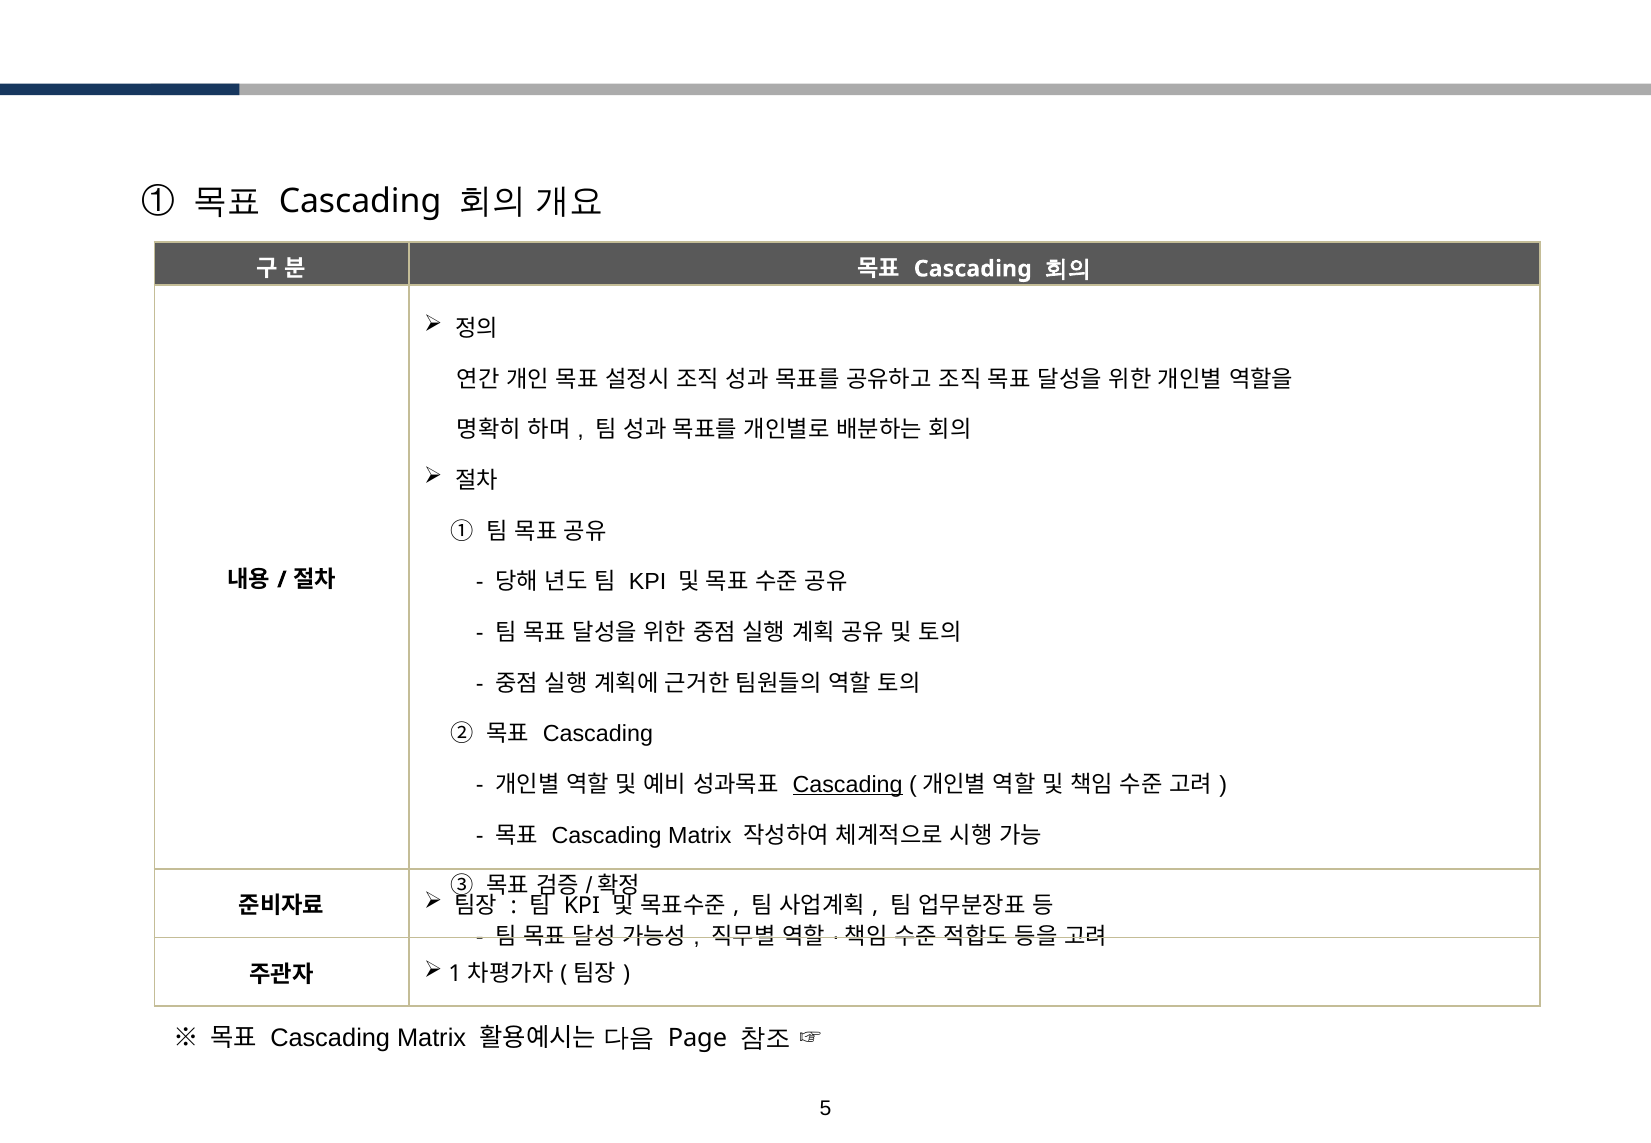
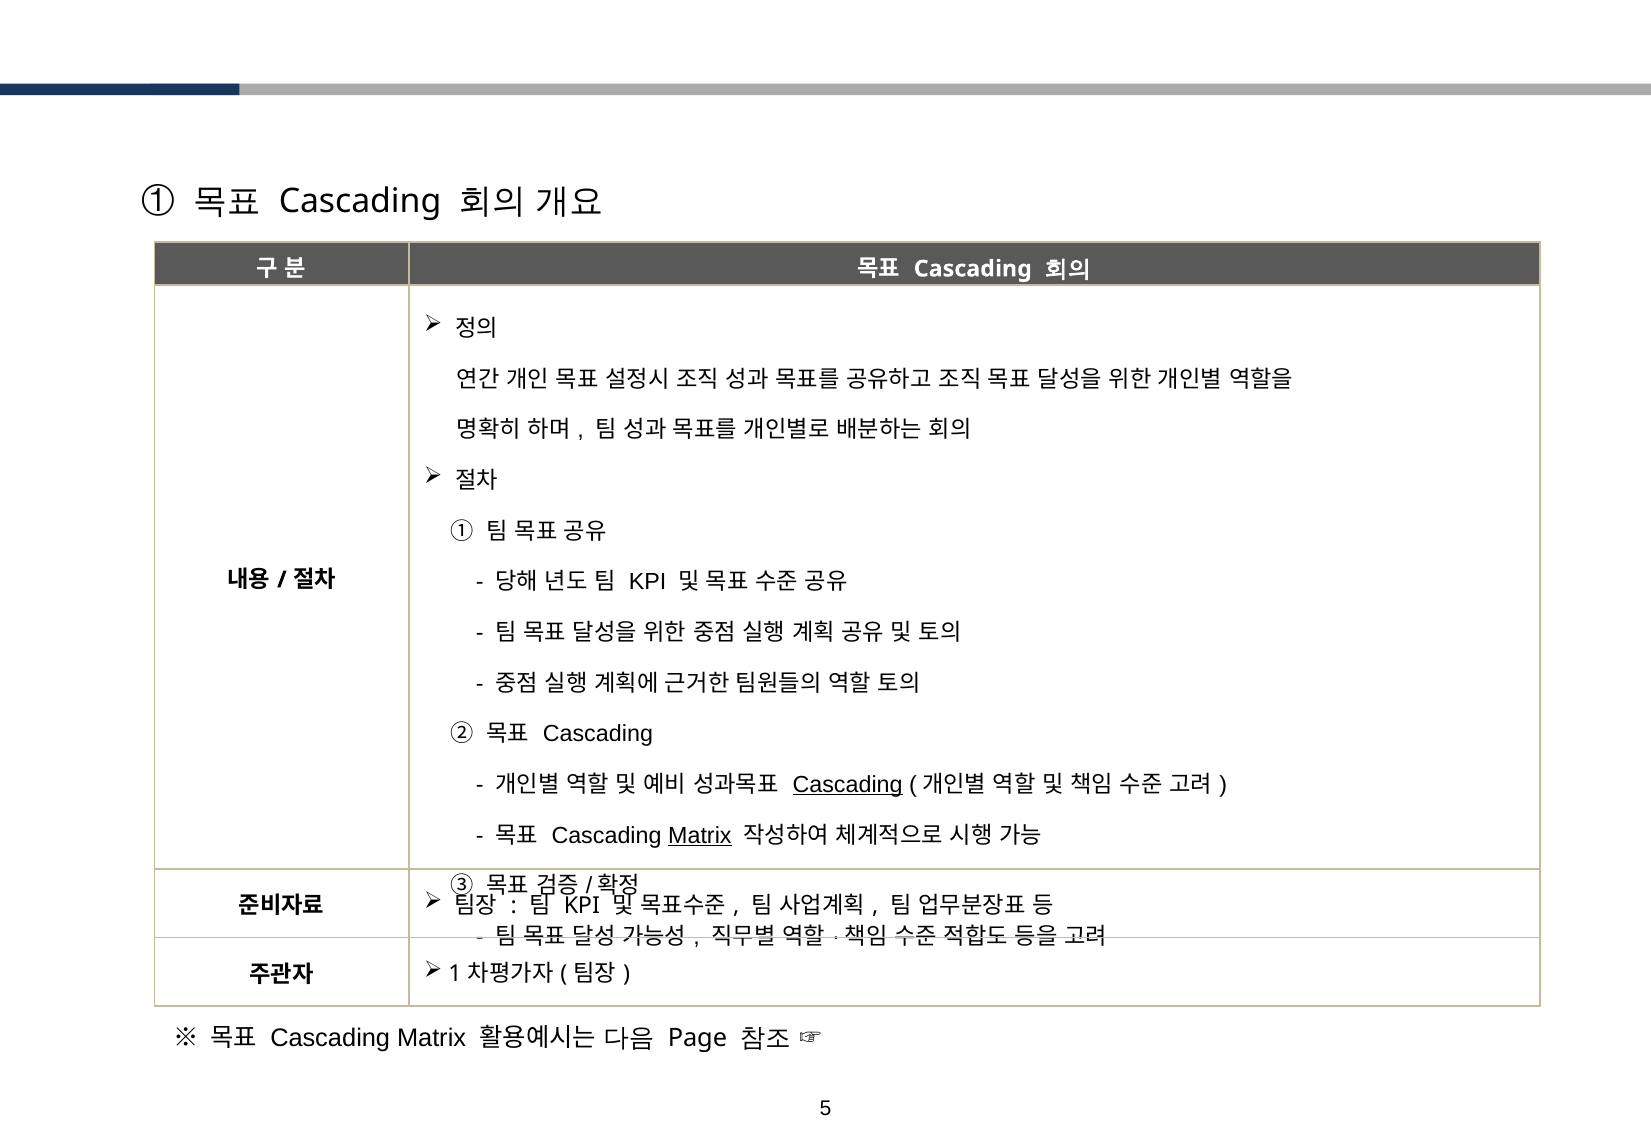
Matrix underline: none -> present (700, 835)
